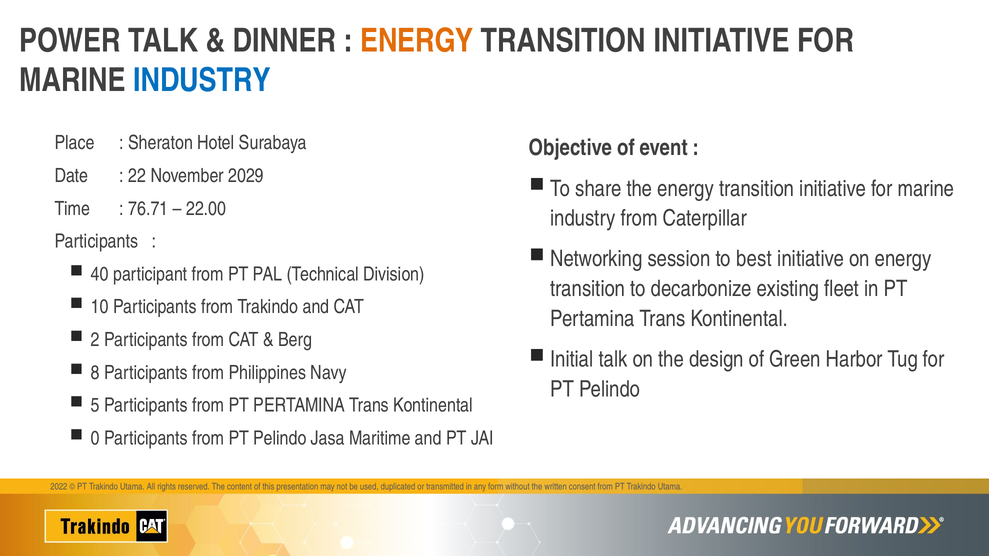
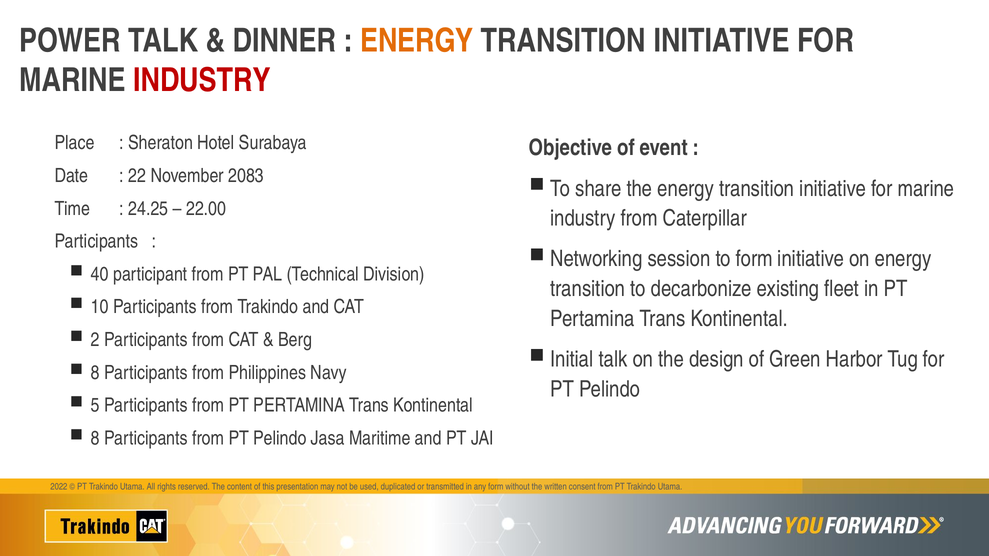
INDUSTRY colour: blue -> red (202, 81)
2029: 2029 -> 2083 (246, 176)
76.71: 76.71 -> 24.25 (148, 209)
to best: best -> form (754, 259)
0: 0 -> 8 (95, 439)
